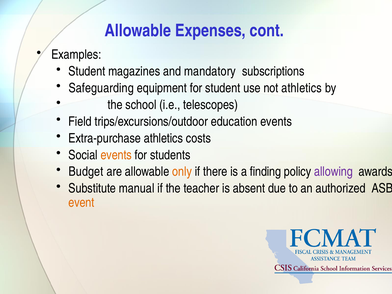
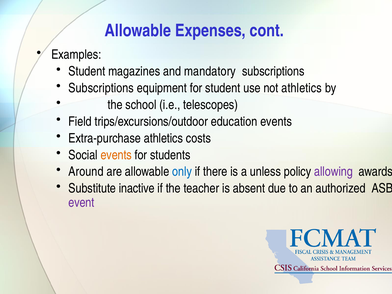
Safeguarding: Safeguarding -> Subscriptions (101, 88)
Budget: Budget -> Around (86, 172)
only colour: orange -> blue (182, 172)
finding: finding -> unless (265, 172)
manual: manual -> inactive (137, 188)
event colour: orange -> purple (81, 202)
